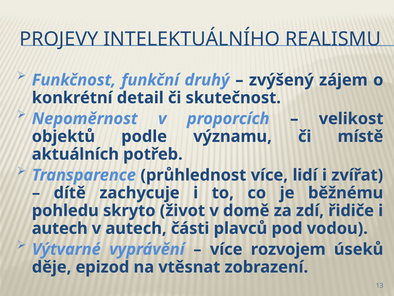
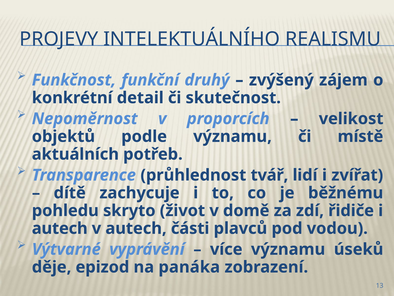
průhlednost více: více -> tvář (269, 175)
více rozvojem: rozvojem -> významu (288, 249)
vtěsnat: vtěsnat -> panáka (189, 267)
